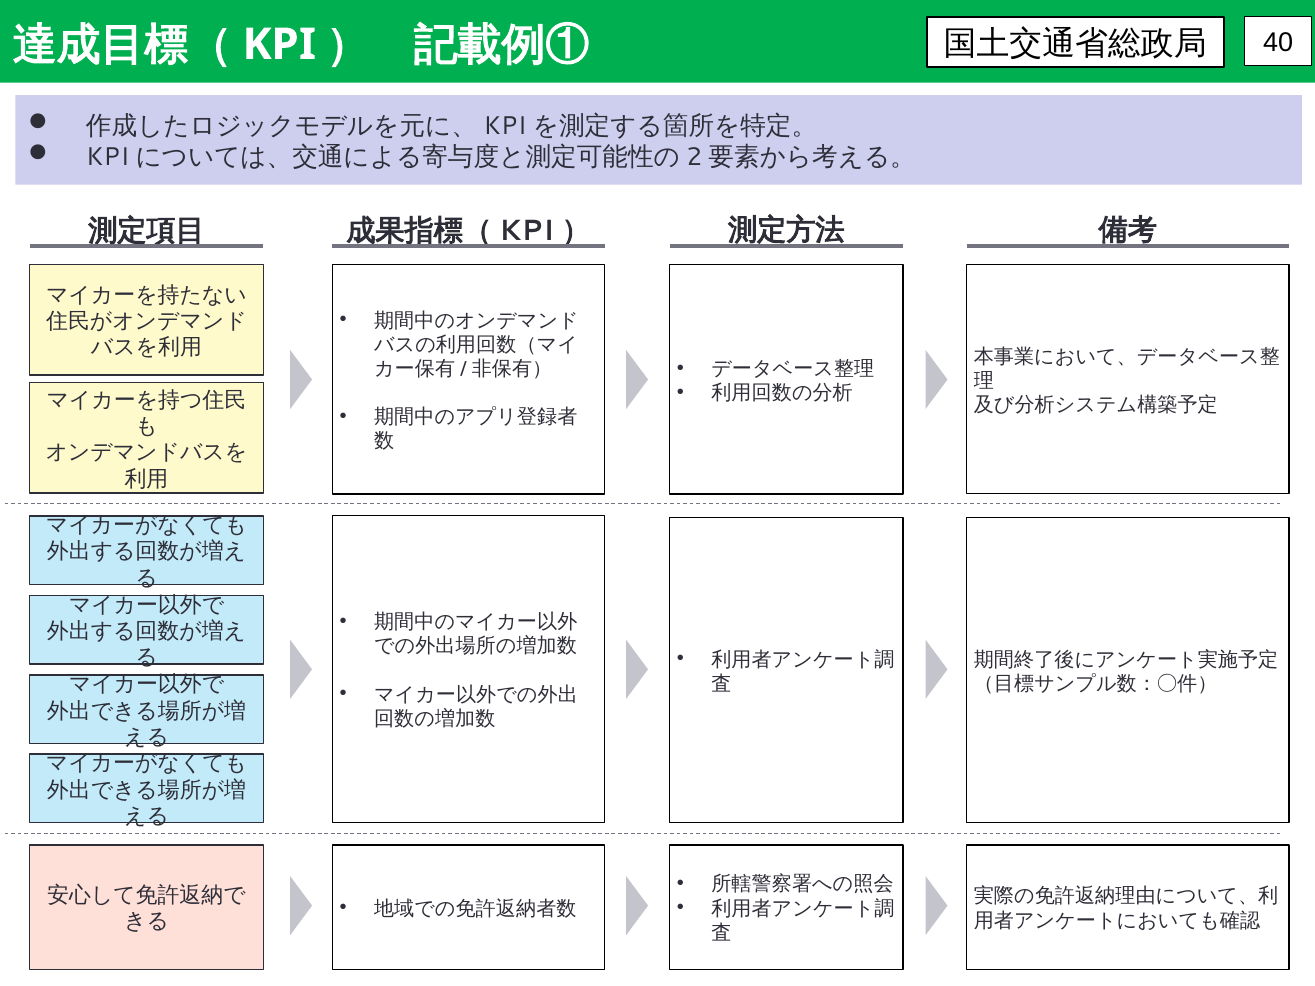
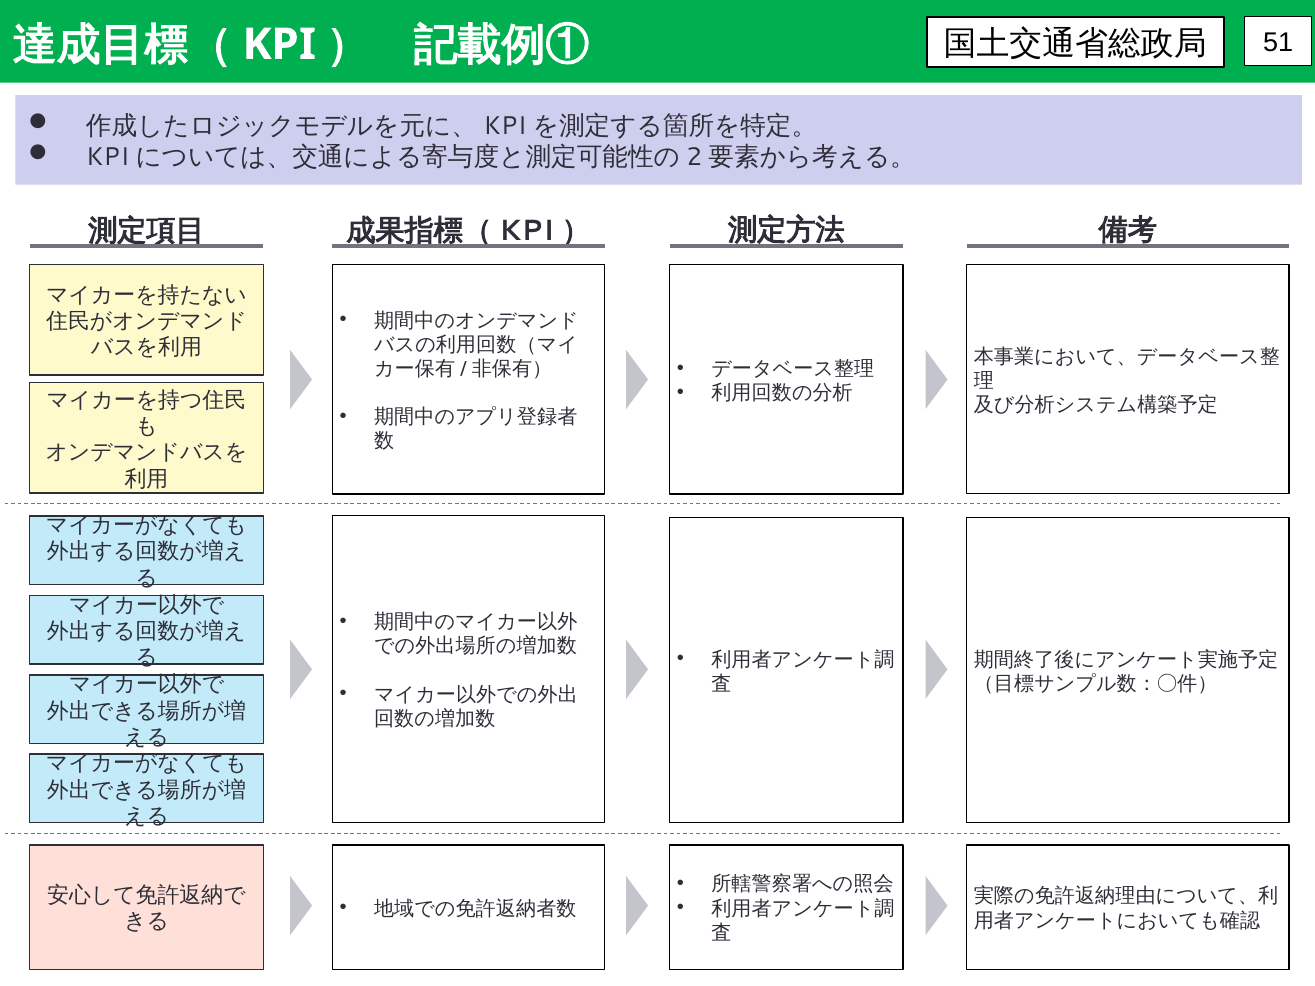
40: 40 -> 51 (1278, 43)
